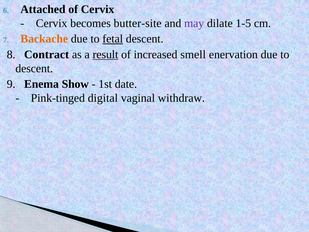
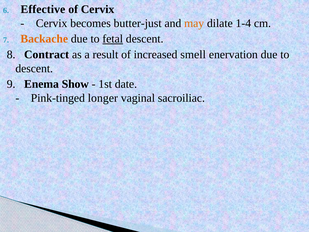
Attached: Attached -> Effective (43, 9)
butter-site: butter-site -> butter-just (138, 23)
may colour: purple -> orange (194, 23)
1-5: 1-5 -> 1-4 (243, 23)
result underline: present -> none (105, 54)
digital: digital -> longer (103, 98)
withdraw: withdraw -> sacroiliac (181, 98)
